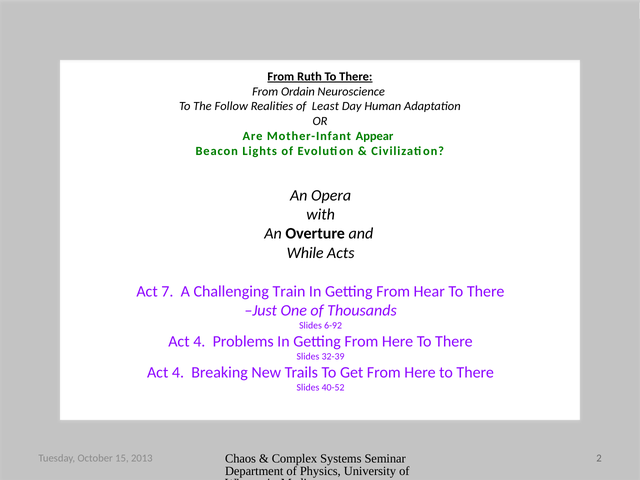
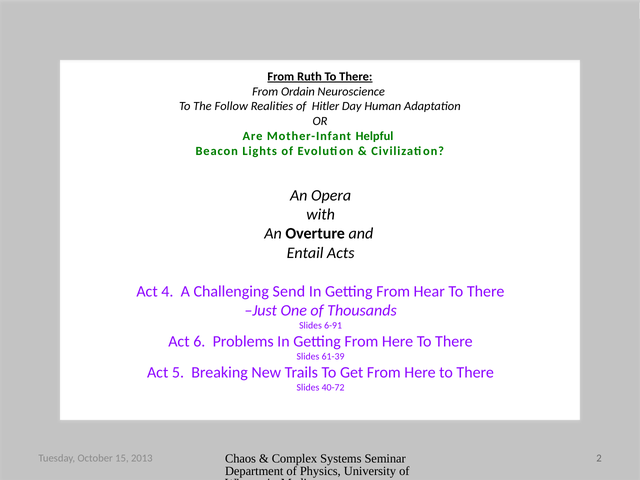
Least: Least -> Hitler (326, 106)
Appear: Appear -> Helpful (375, 136)
While: While -> Entail (305, 253)
7: 7 -> 4 (167, 291)
Train: Train -> Send (289, 291)
6-92: 6-92 -> 6-91 (333, 326)
4: 4 -> 6 (199, 341)
32-39: 32-39 -> 61-39 (333, 356)
4: 4 -> 5 (178, 372)
40-52: 40-52 -> 40-72 (333, 387)
